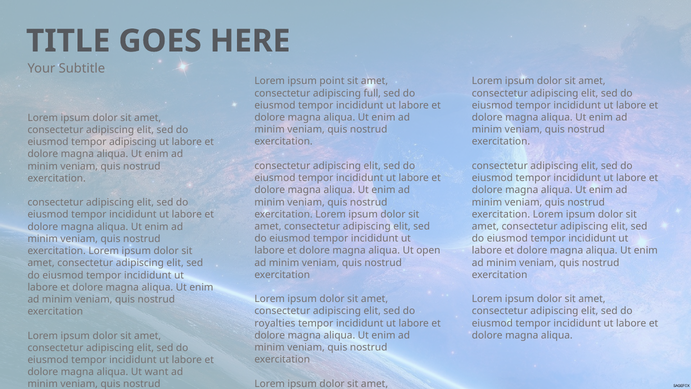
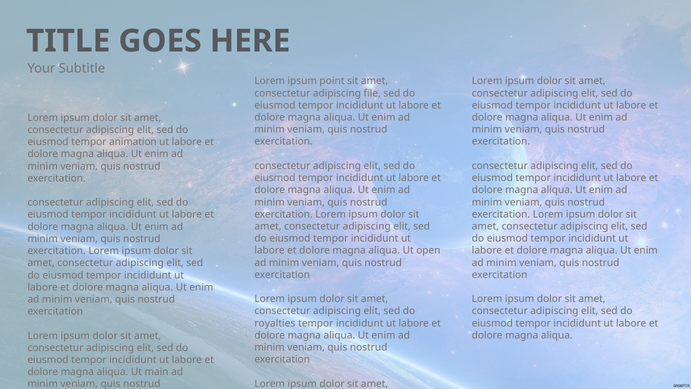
full: full -> file (372, 93)
tempor adipiscing: adipiscing -> animation (133, 142)
want: want -> main (157, 372)
